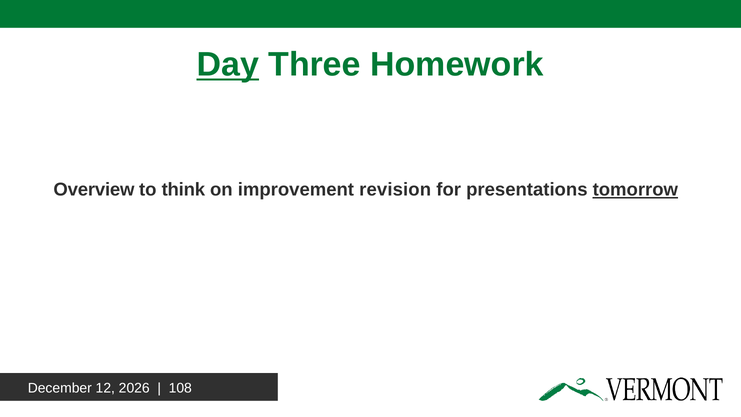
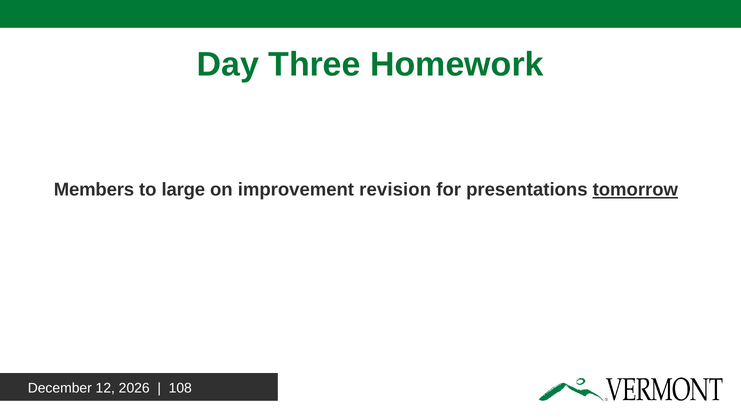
Day underline: present -> none (228, 65)
Overview: Overview -> Members (94, 190)
think: think -> large (183, 190)
